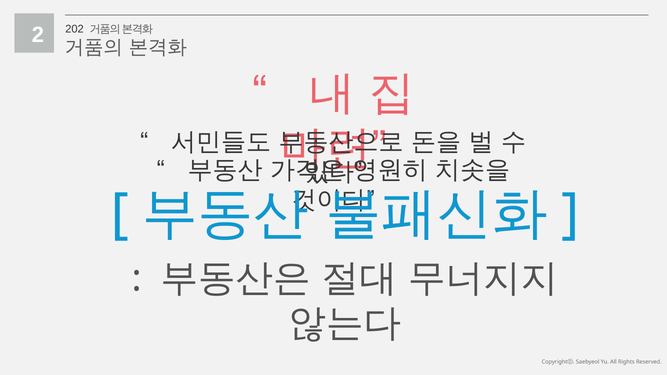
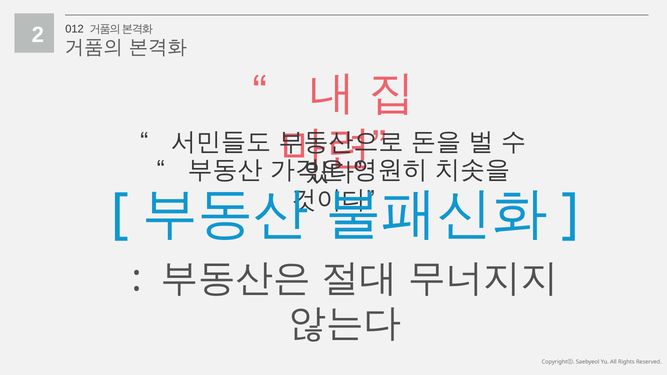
202: 202 -> 012 (75, 29)
